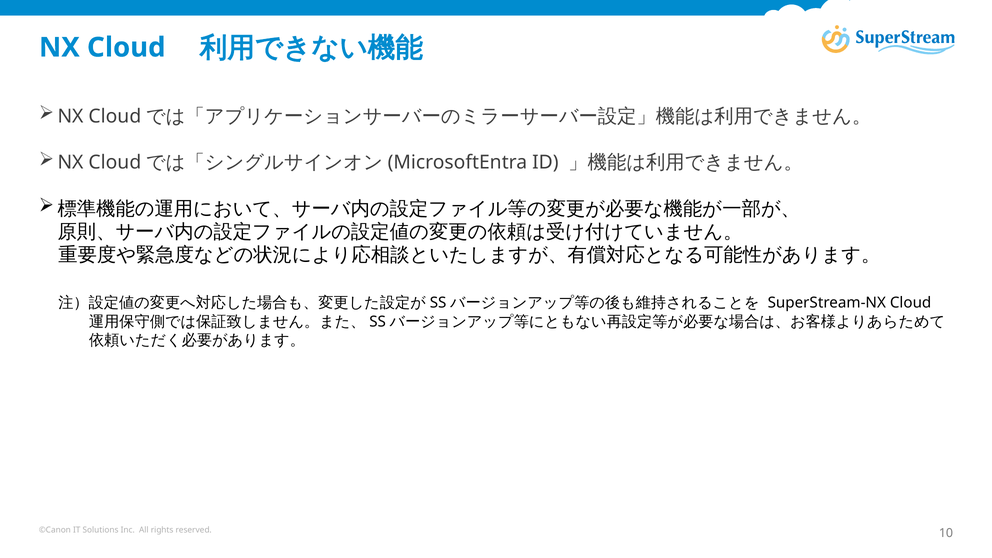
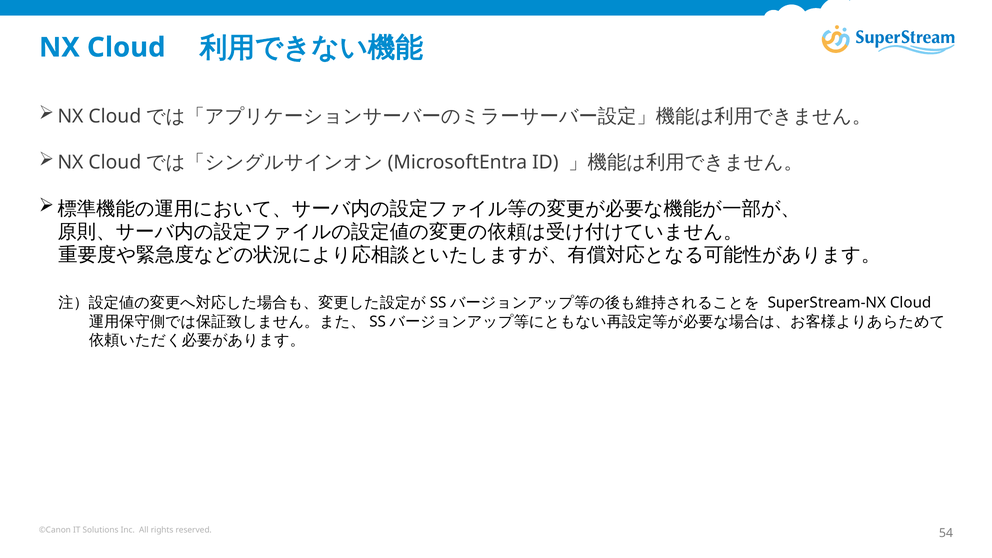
10: 10 -> 54 (946, 533)
